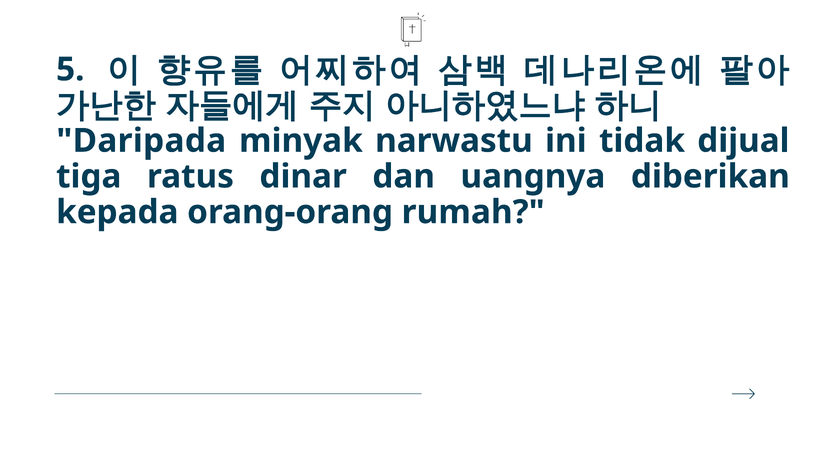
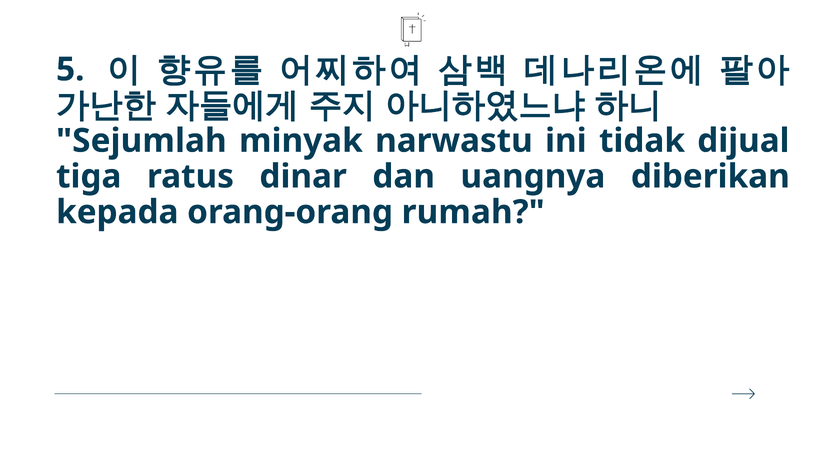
Daripada: Daripada -> Sejumlah (141, 141)
